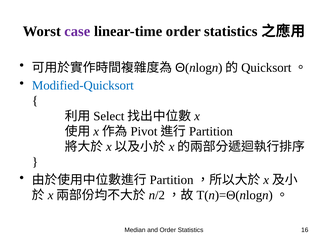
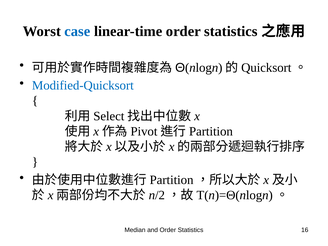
case colour: purple -> blue (77, 31)
